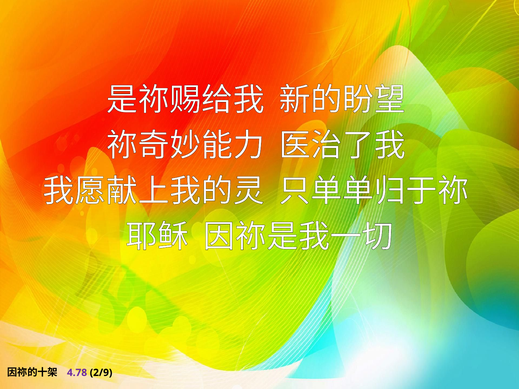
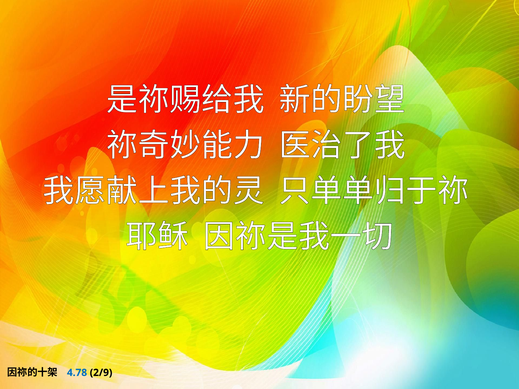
4.78 colour: purple -> blue (77, 373)
